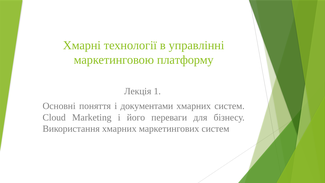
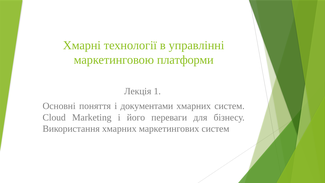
платформу: платформу -> платформи (185, 60)
